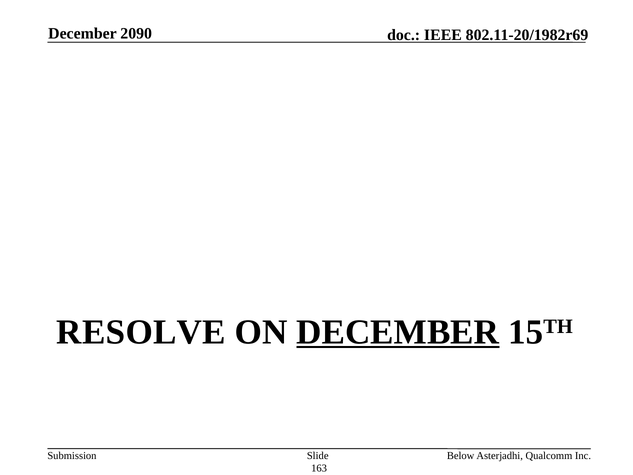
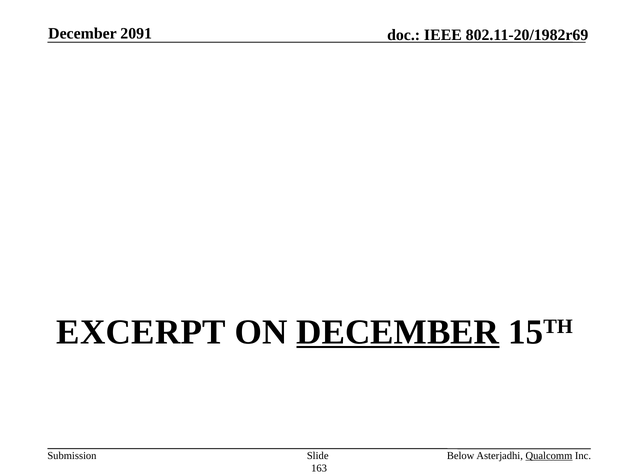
2090: 2090 -> 2091 (136, 34)
RESOLVE: RESOLVE -> EXCERPT (141, 332)
Qualcomm underline: none -> present (549, 455)
